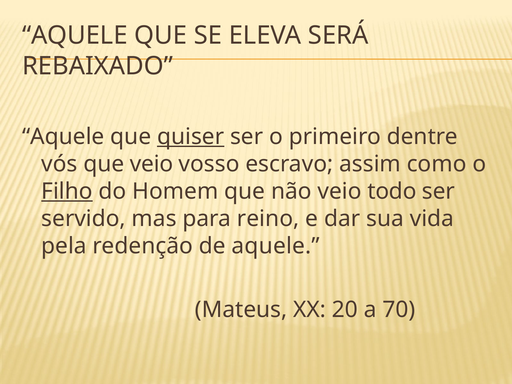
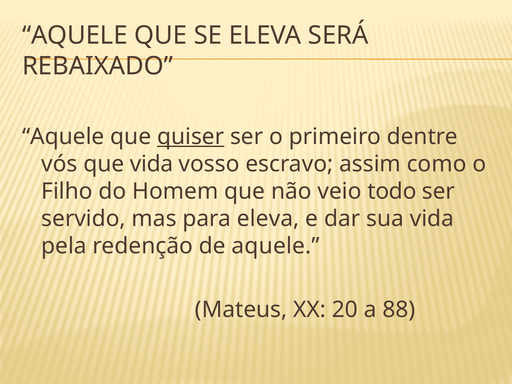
que veio: veio -> vida (152, 164)
Filho underline: present -> none (67, 191)
para reino: reino -> eleva (268, 219)
70: 70 -> 88 (399, 310)
